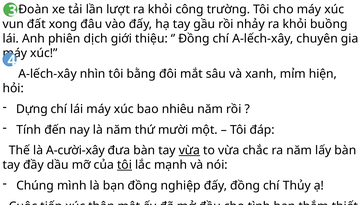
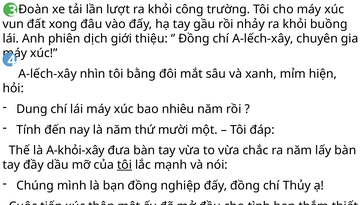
Dựng: Dựng -> Dung (32, 109)
A-cười-xây: A-cười-xây -> A-khỏi-xây (75, 150)
vừa underline: present -> none (189, 150)
